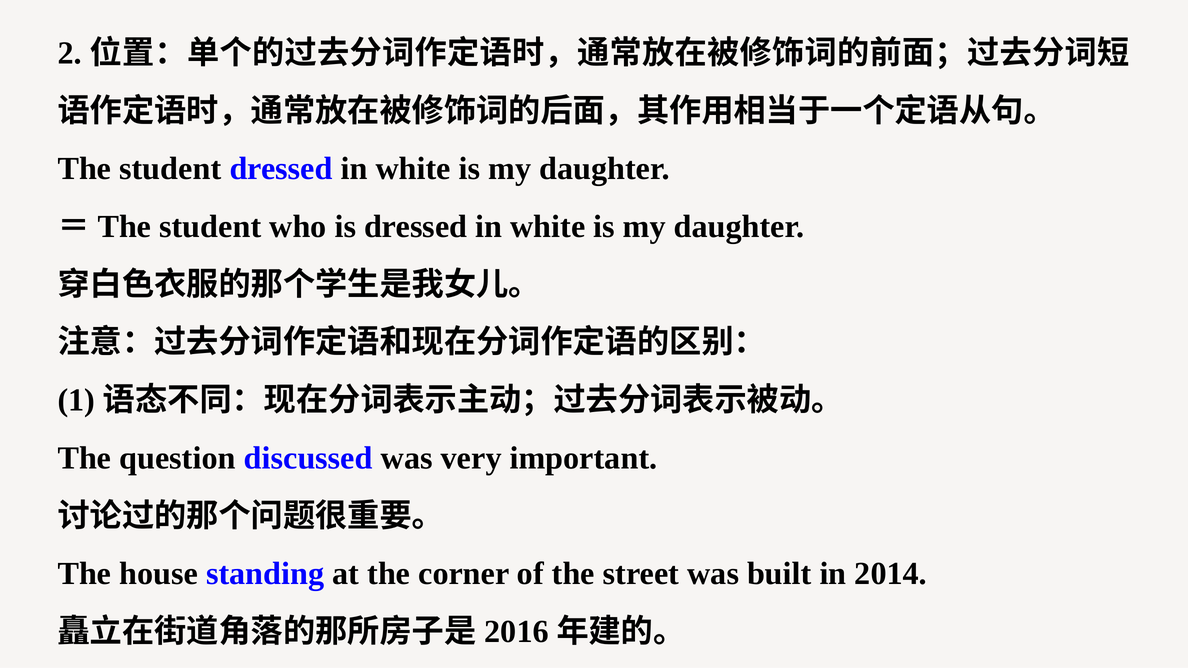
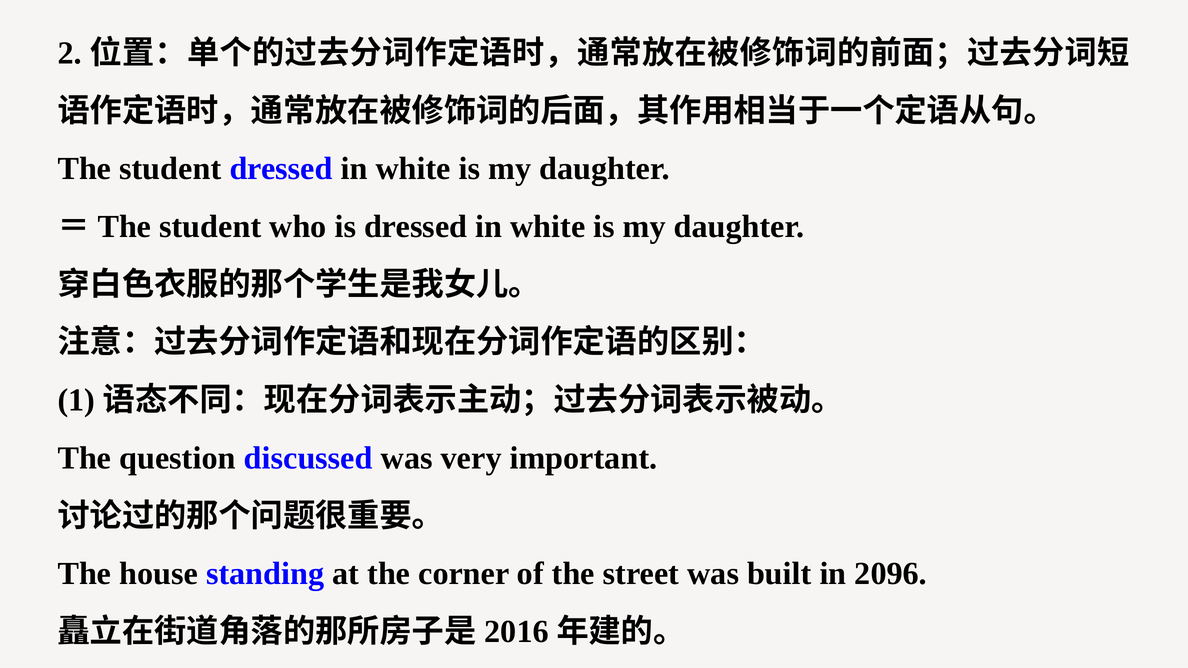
2014: 2014 -> 2096 (891, 574)
